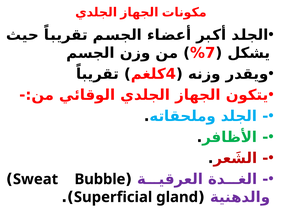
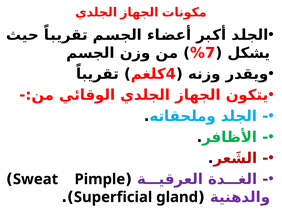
Bubble: Bubble -> Pimple (100, 179)
